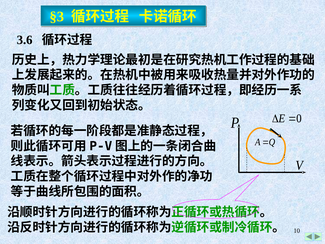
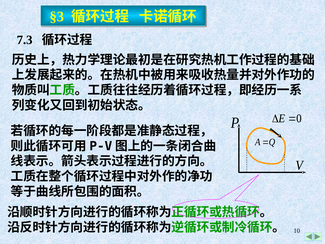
3.6: 3.6 -> 7.3 (25, 40)
